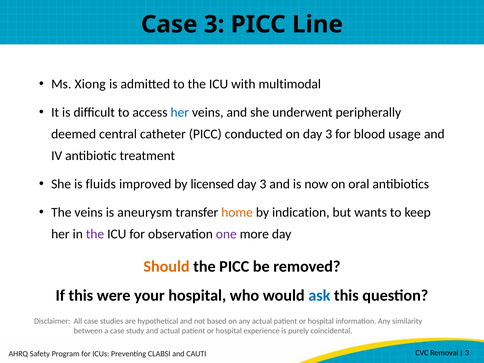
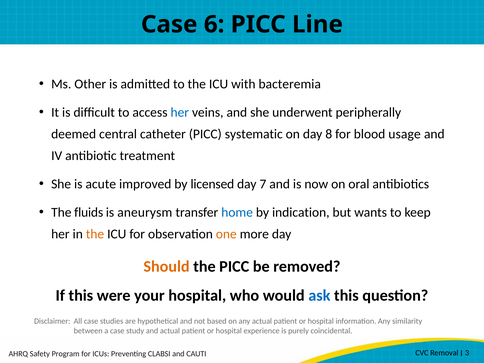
Case 3: 3 -> 6 (214, 24)
Xiong: Xiong -> Other (90, 84)
multimodal: multimodal -> bacteremia (290, 84)
conducted: conducted -> systematic (254, 134)
on day 3: 3 -> 8 (329, 134)
fluids: fluids -> acute (101, 184)
3: 3 -> 7 (263, 184)
The veins: veins -> fluids (89, 213)
home colour: orange -> blue (237, 213)
the colour: purple -> orange (95, 234)
one colour: purple -> orange (226, 234)
